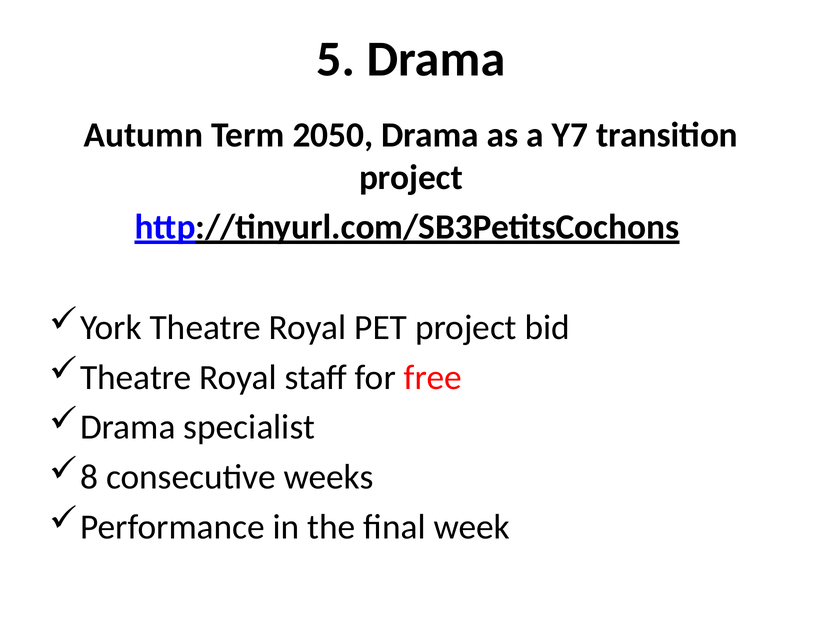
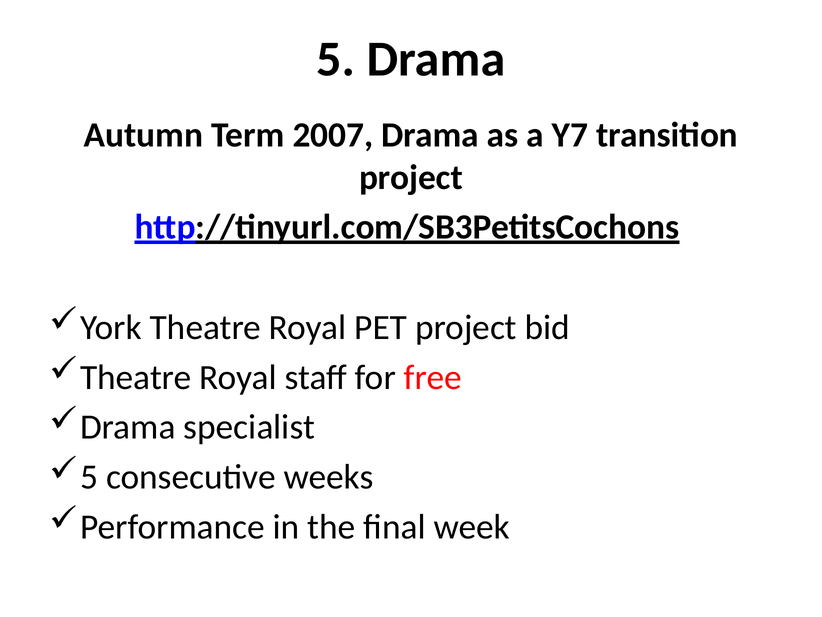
2050: 2050 -> 2007 (333, 135)
8: 8 -> 5 (89, 477)
